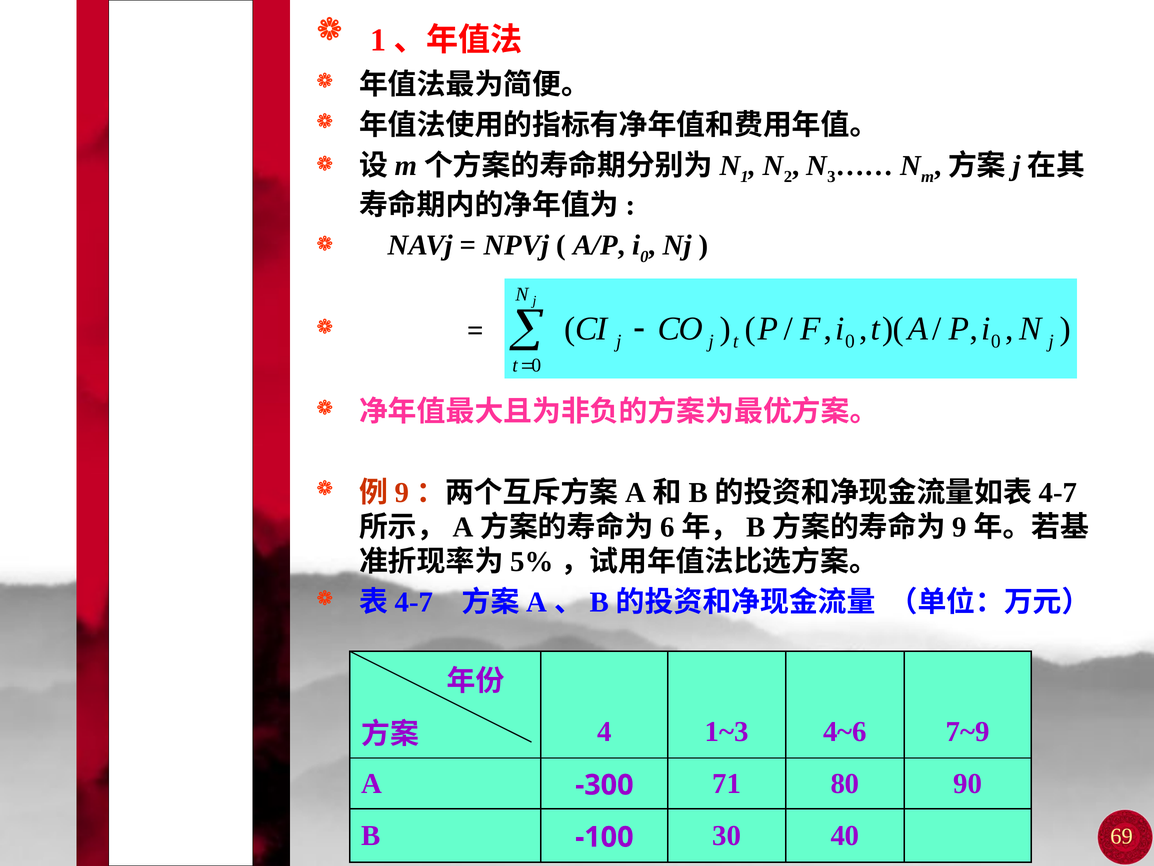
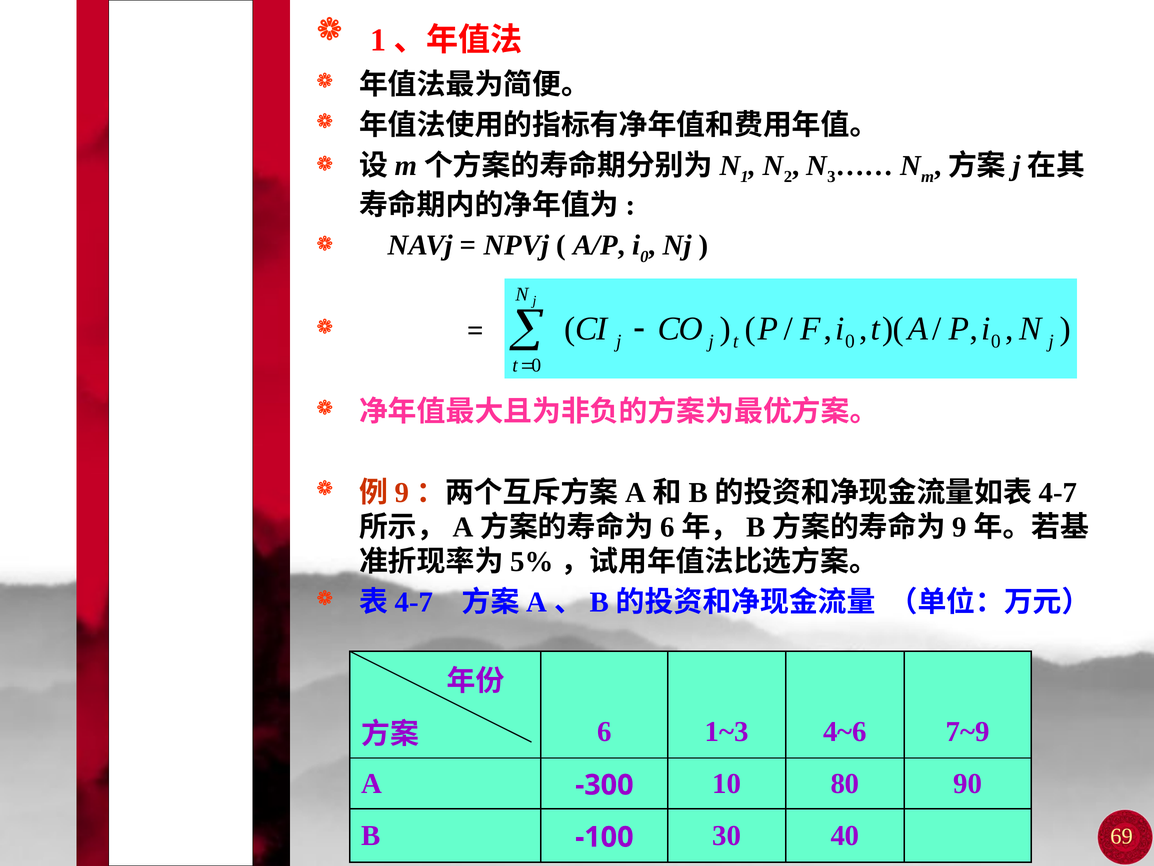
4: 4 -> 6 (604, 731)
71: 71 -> 10 (727, 783)
